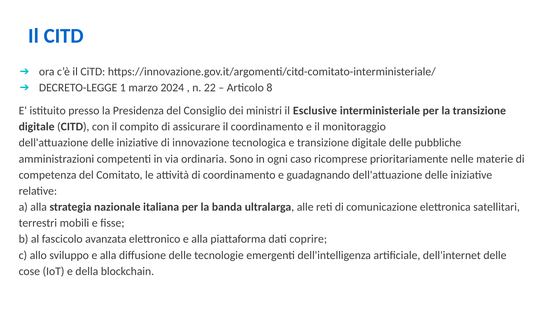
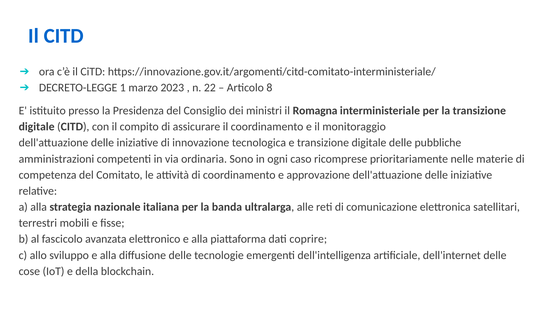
2024: 2024 -> 2023 (172, 88)
Esclusive: Esclusive -> Romagna (315, 111)
guadagnando: guadagnando -> approvazione (318, 175)
